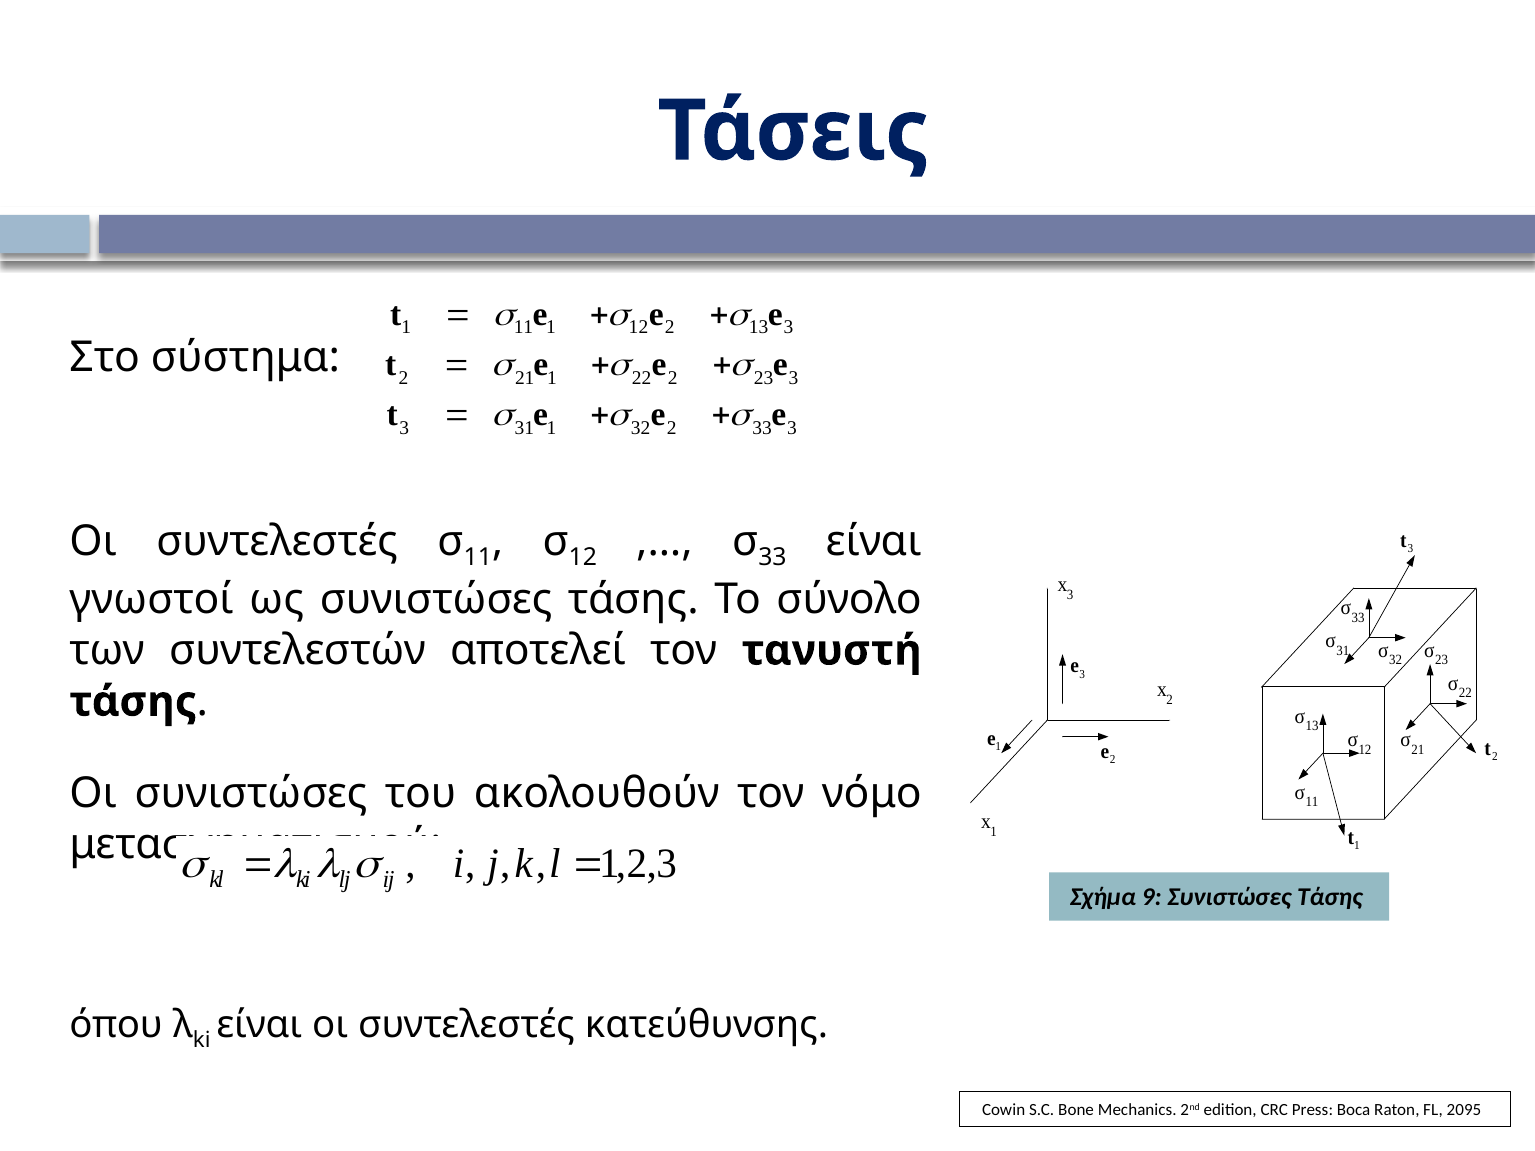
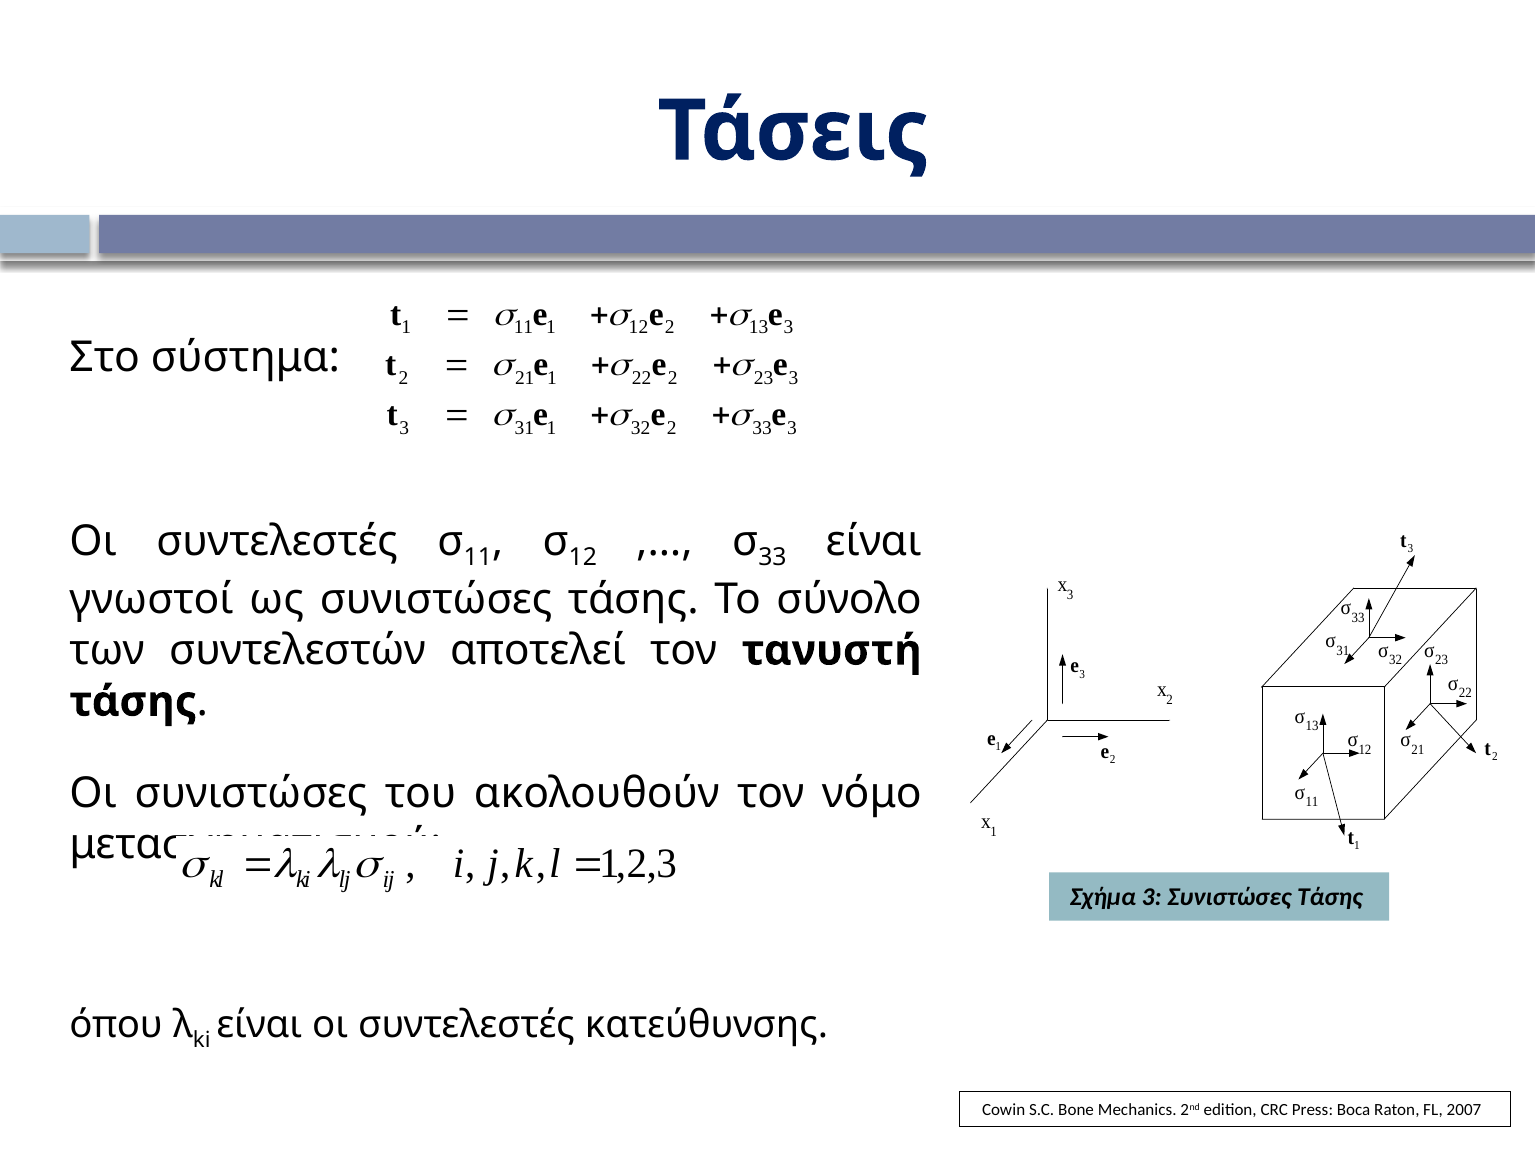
Σχήμα 9: 9 -> 3 (1152, 897)
2095: 2095 -> 2007 (1464, 1110)
